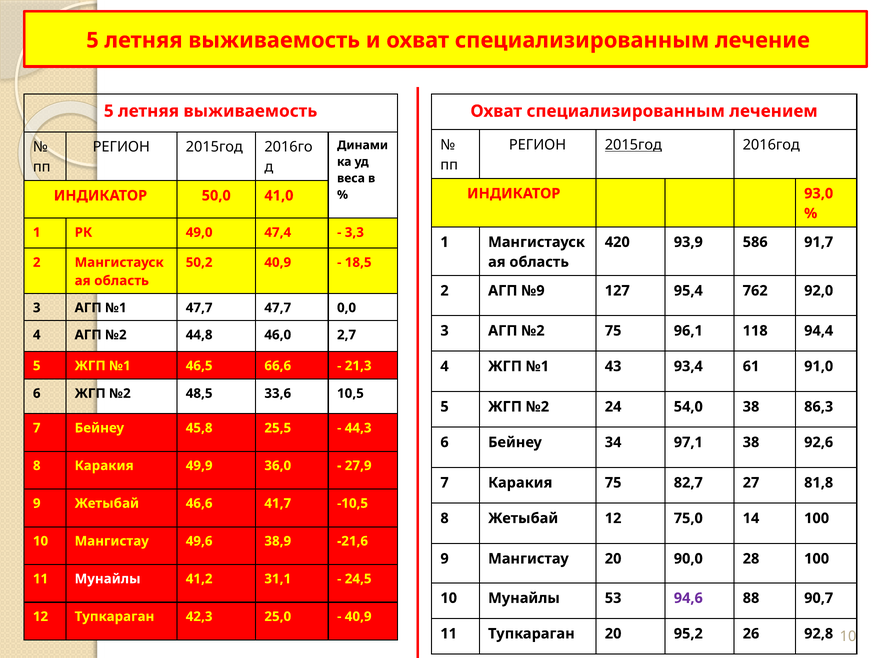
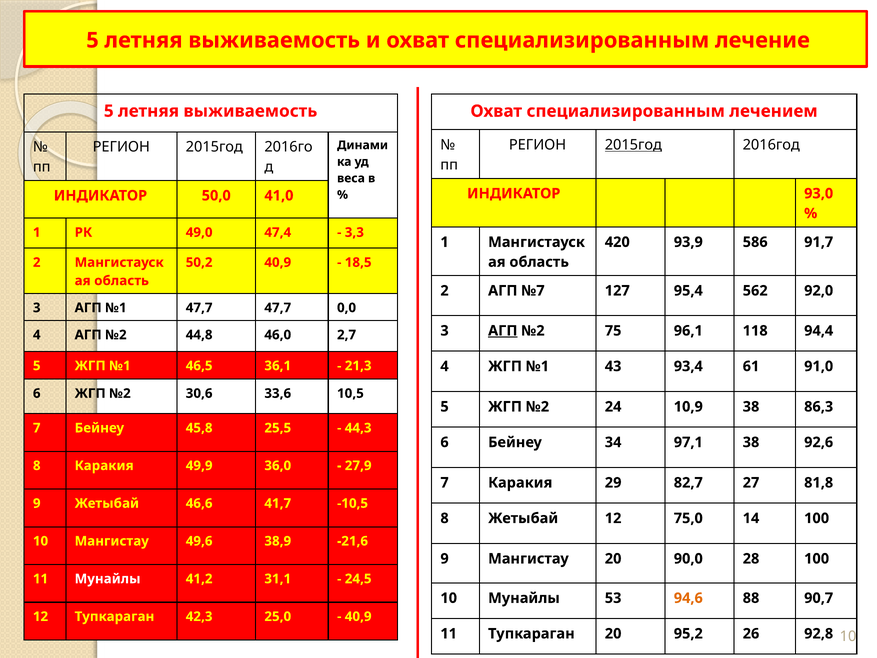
№9: №9 -> №7 (533, 291)
762: 762 -> 562 (755, 291)
АГП underline: none -> present (503, 331)
66,6: 66,6 -> 36,1 (278, 366)
48,5: 48,5 -> 30,6 (199, 393)
54,0: 54,0 -> 10,9 (688, 407)
Каракия 75: 75 -> 29 (613, 483)
94,6 colour: purple -> orange (688, 598)
